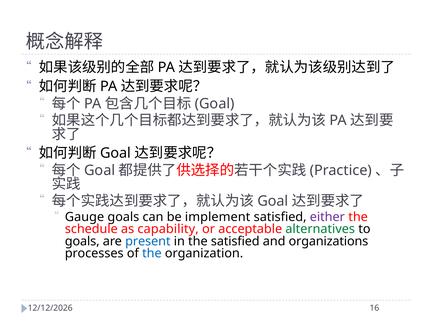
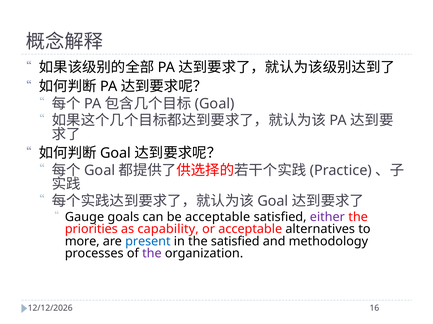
be implement: implement -> acceptable (218, 218)
schedule: schedule -> priorities (91, 230)
alternatives colour: green -> black (320, 230)
goals: goals -> more (82, 242)
organizations: organizations -> methodology (328, 242)
the colour: blue -> purple (152, 254)
